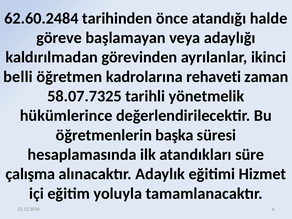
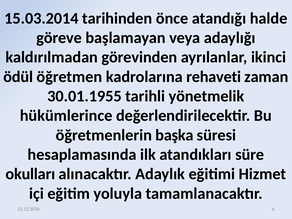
62.60.2484: 62.60.2484 -> 15.03.2014 (41, 18)
belli: belli -> ödül (18, 77)
58.07.7325: 58.07.7325 -> 30.01.1955 (85, 96)
çalışma: çalışma -> okulları (30, 174)
